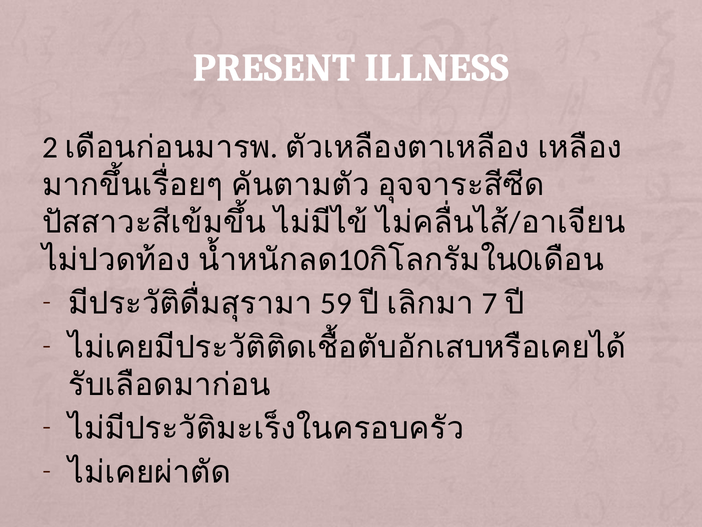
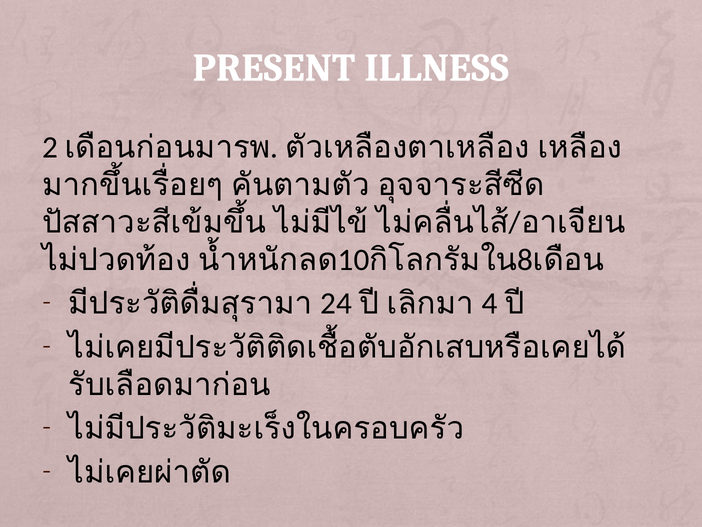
0: 0 -> 8 (525, 260)
59: 59 -> 24 (336, 303)
7: 7 -> 4 (490, 303)
